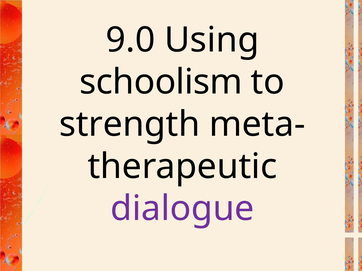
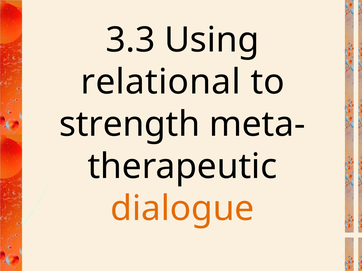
9.0: 9.0 -> 3.3 (130, 40)
schoolism: schoolism -> relational (161, 82)
dialogue colour: purple -> orange (182, 209)
